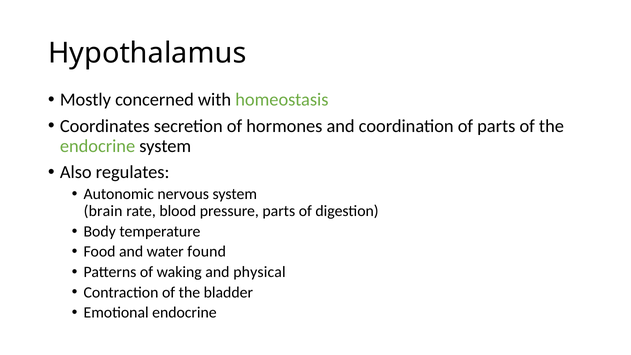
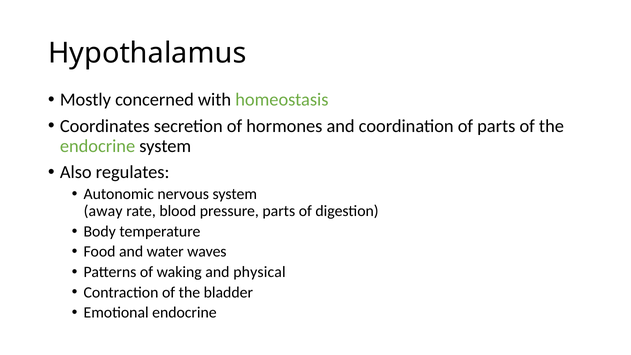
brain: brain -> away (103, 211)
found: found -> waves (207, 252)
